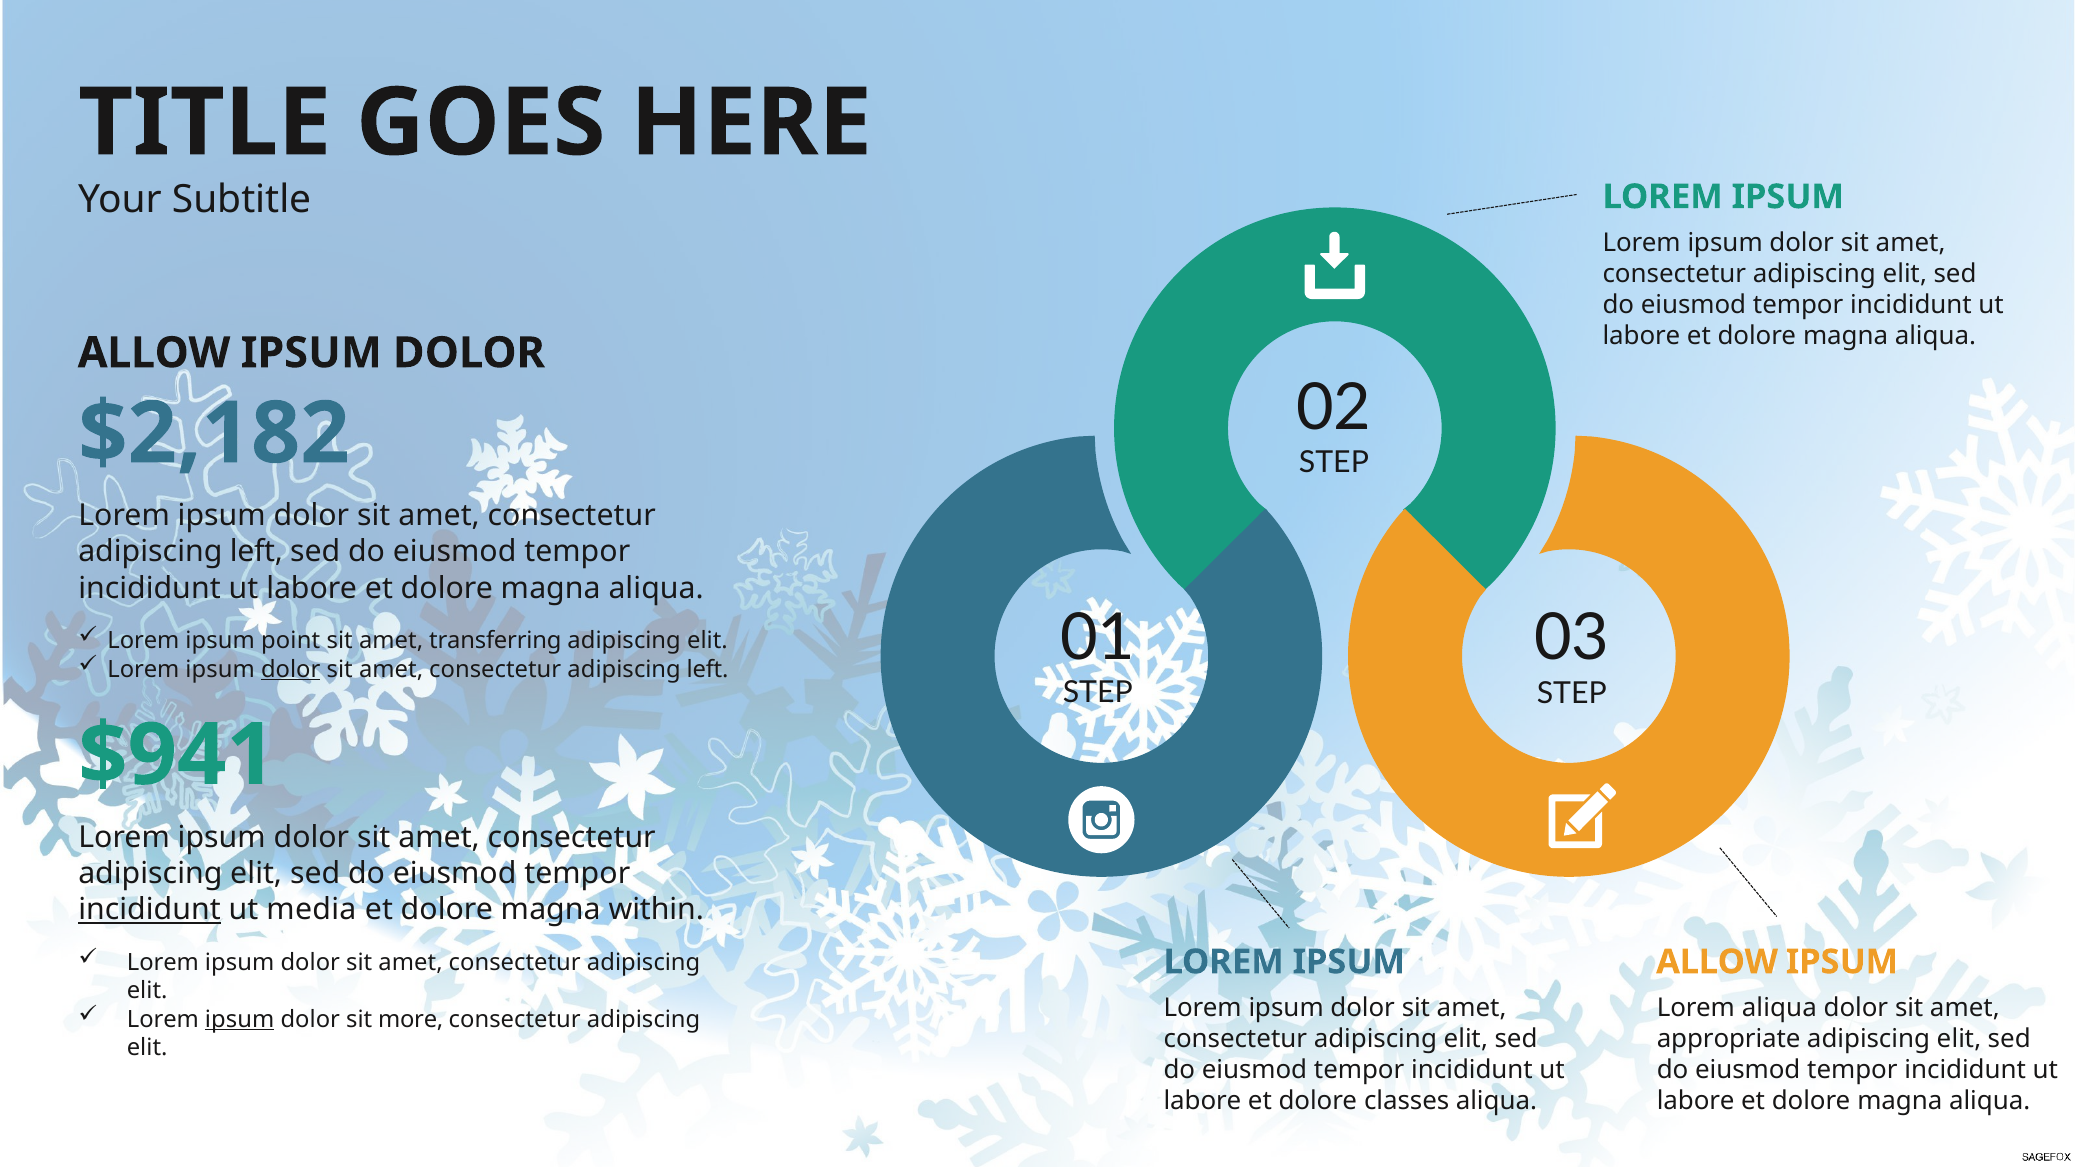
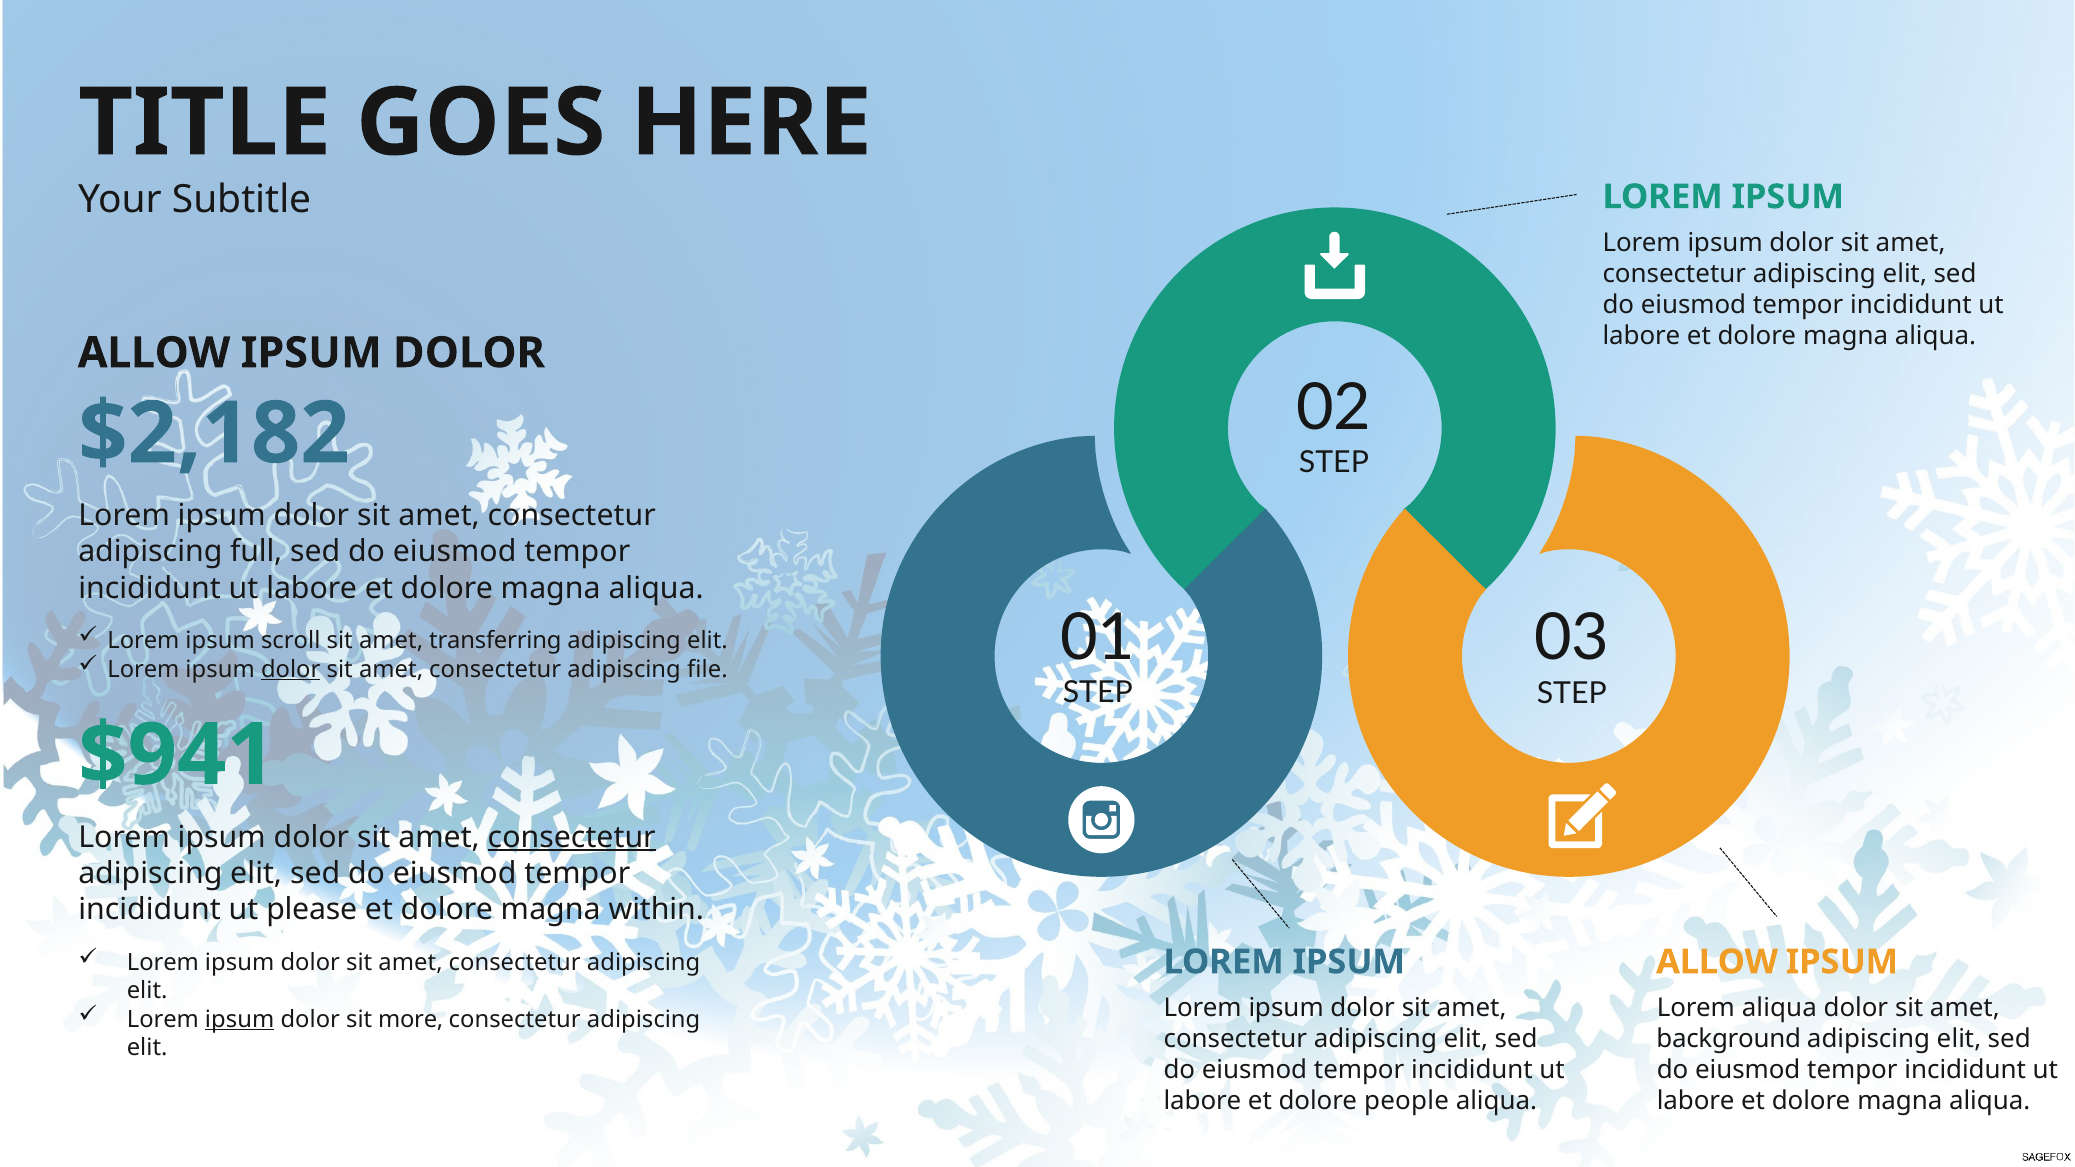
left: left -> full (256, 552)
point: point -> scroll (291, 641)
left: left -> file (707, 669)
consectetur underline: none -> present (572, 837)
incididunt underline: present -> none (149, 910)
media: media -> please (312, 910)
appropriate: appropriate -> background (1729, 1039)
classes: classes -> people (1407, 1101)
